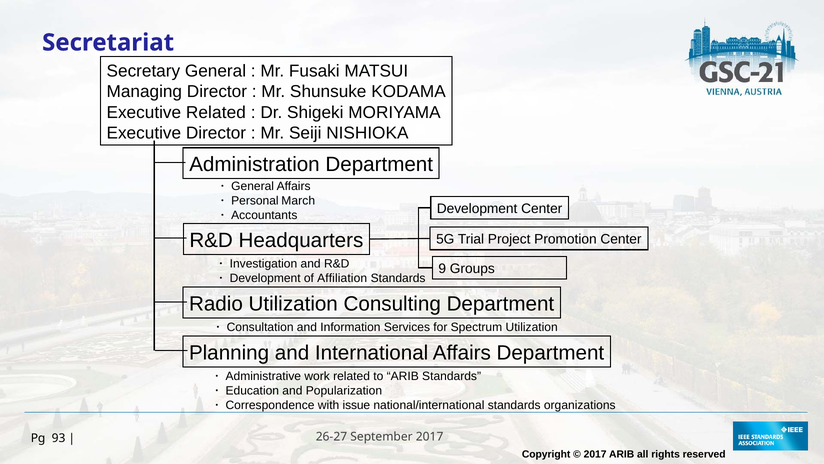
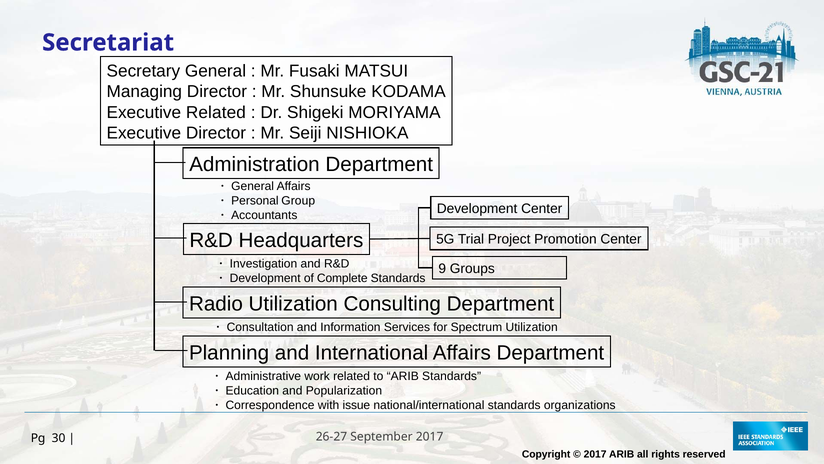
March: March -> Group (298, 201)
Affiliation: Affiliation -> Complete (342, 278)
93: 93 -> 30 (59, 438)
